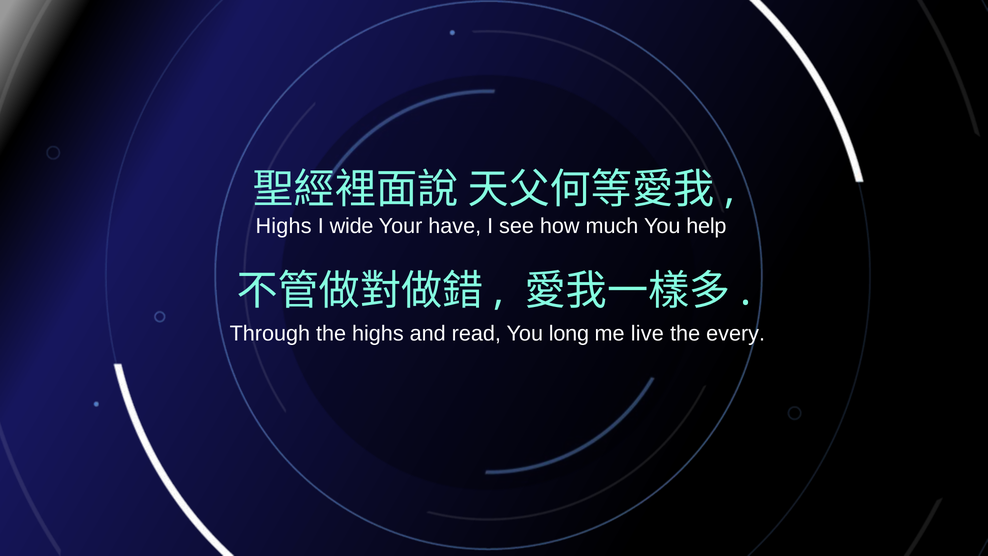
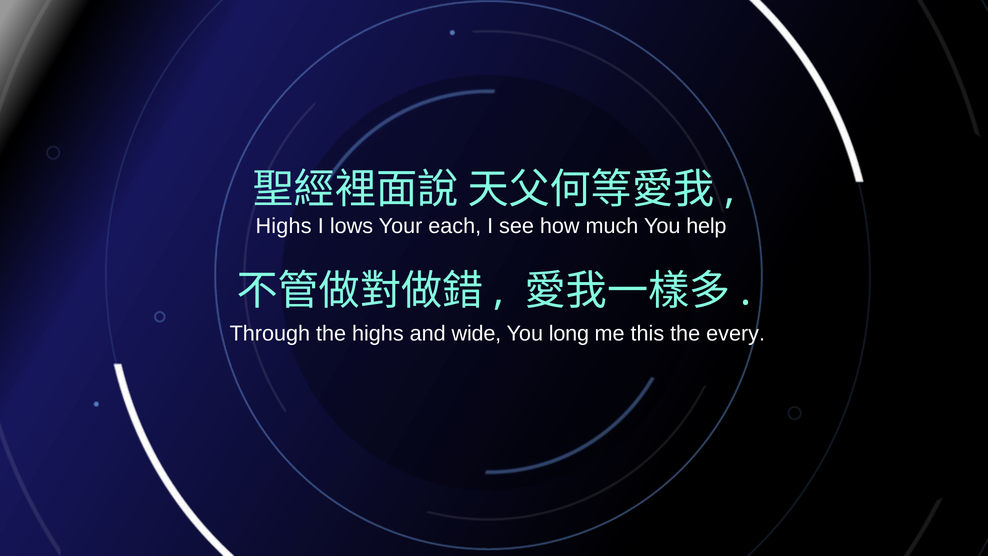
wide: wide -> lows (351, 226)
have: have -> each (455, 226)
read: read -> wide (476, 334)
live: live -> this (647, 334)
